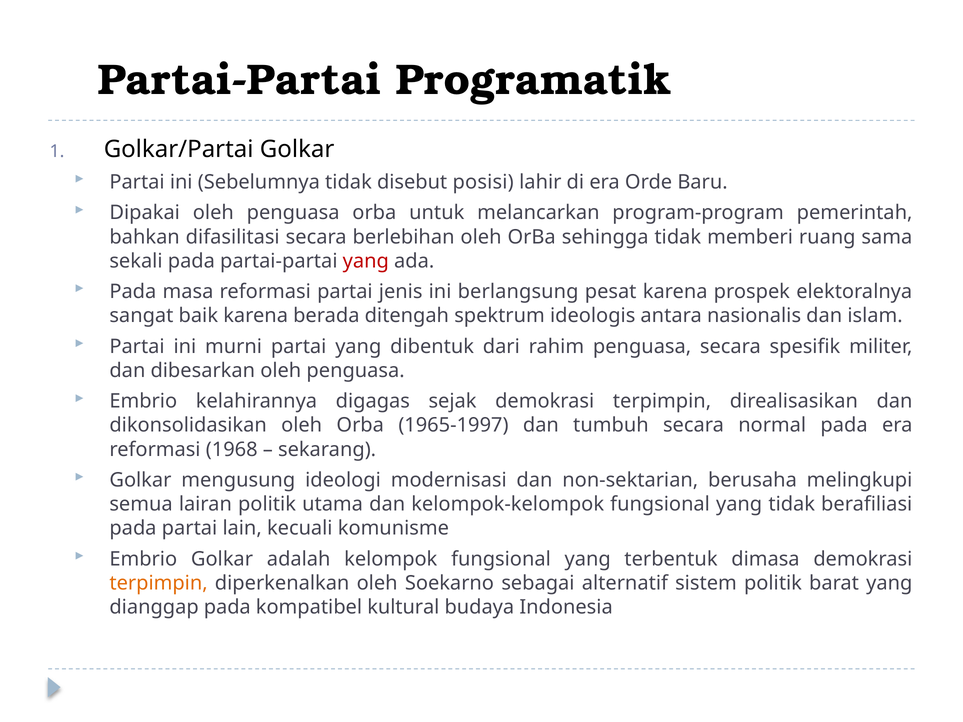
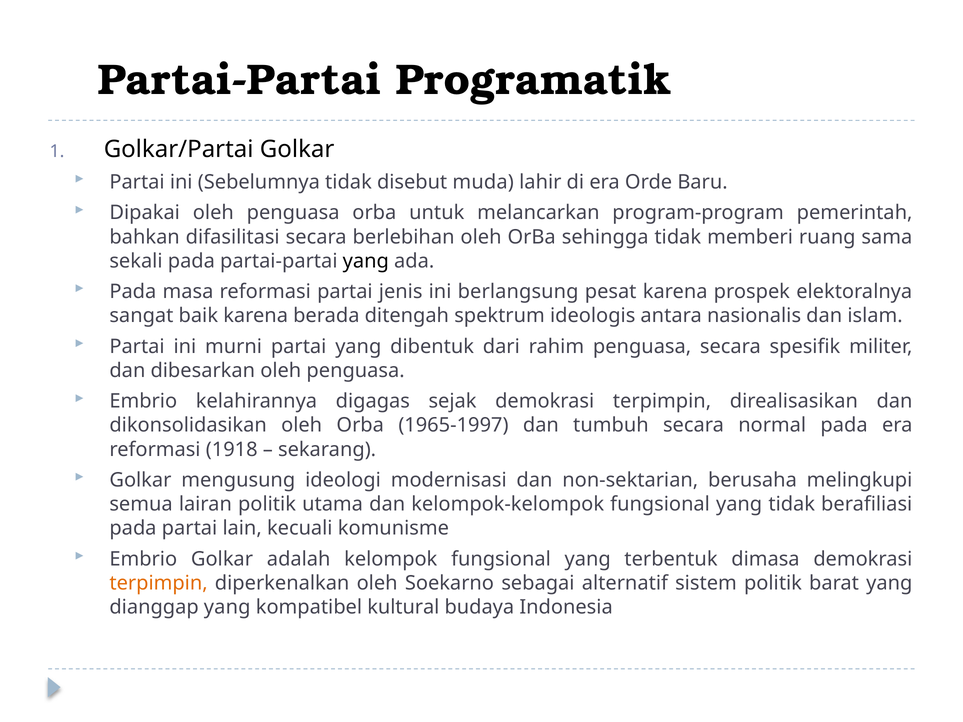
posisi: posisi -> muda (483, 182)
yang colour: red -> black (366, 261)
1968: 1968 -> 1918 (232, 450)
dianggap pada: pada -> yang (227, 607)
